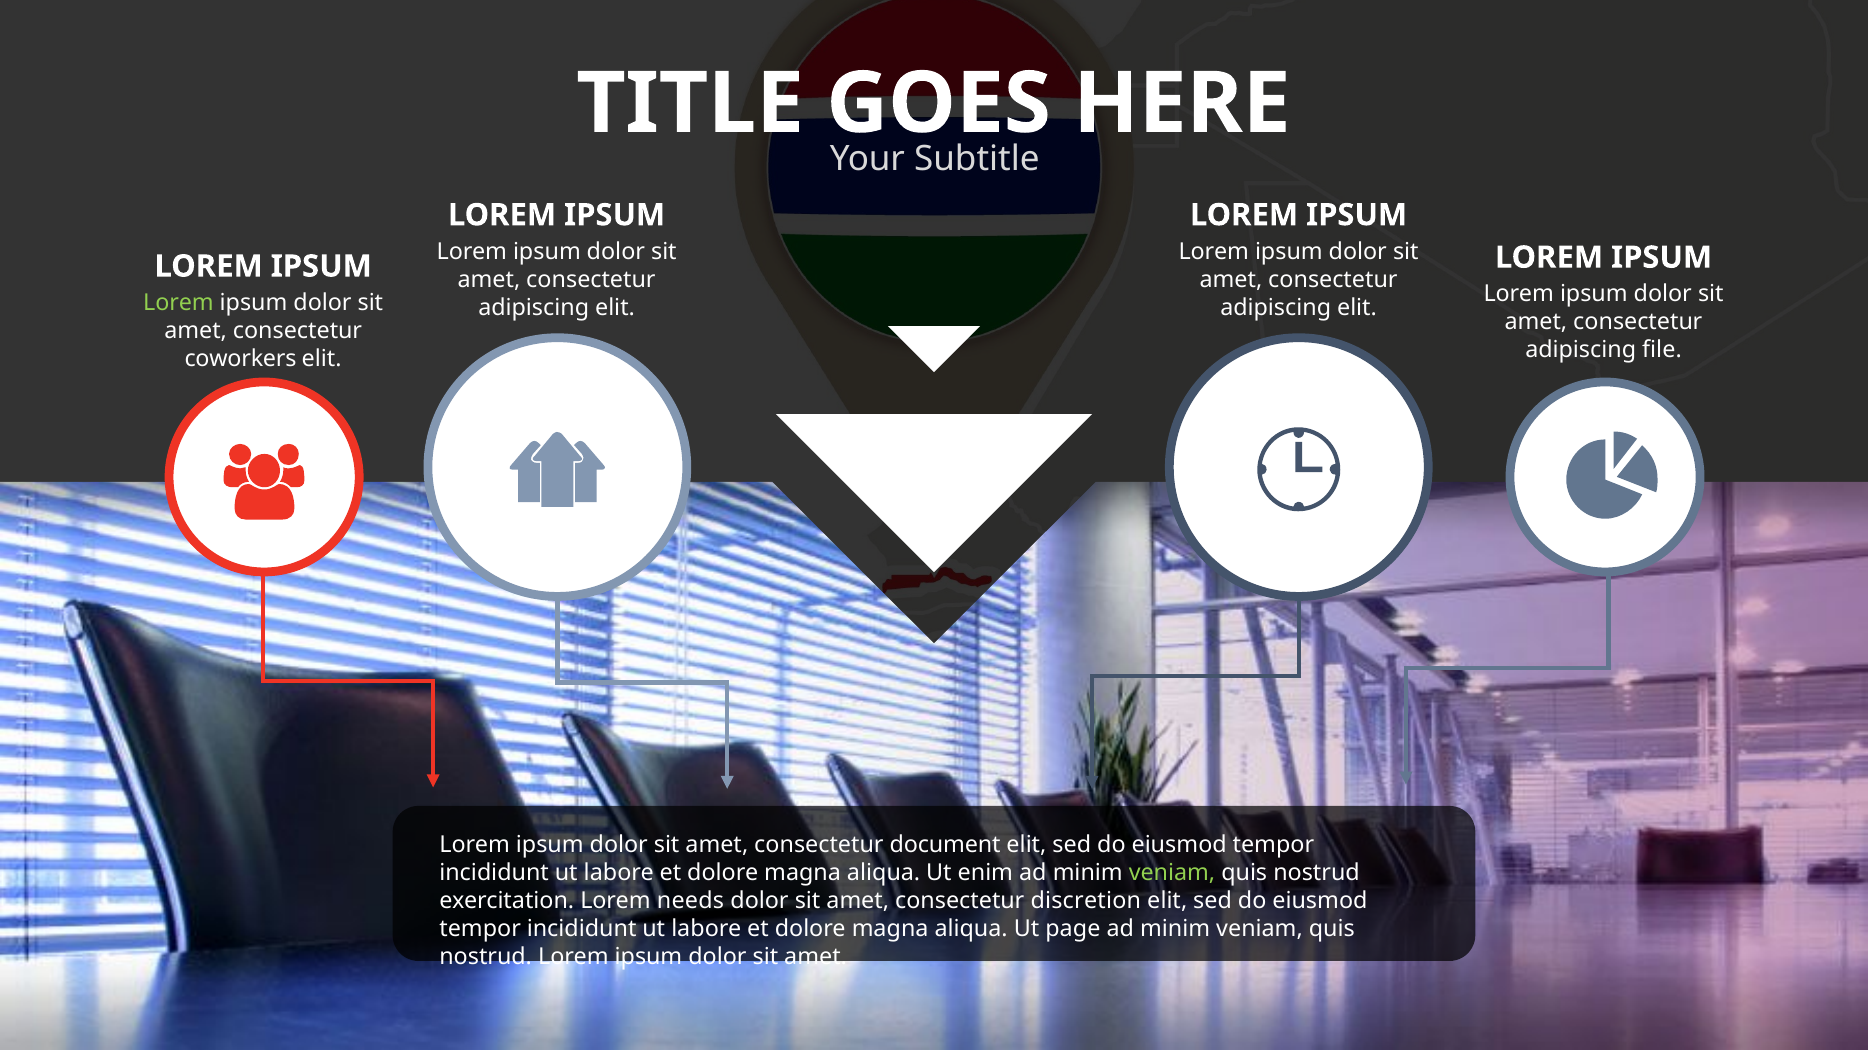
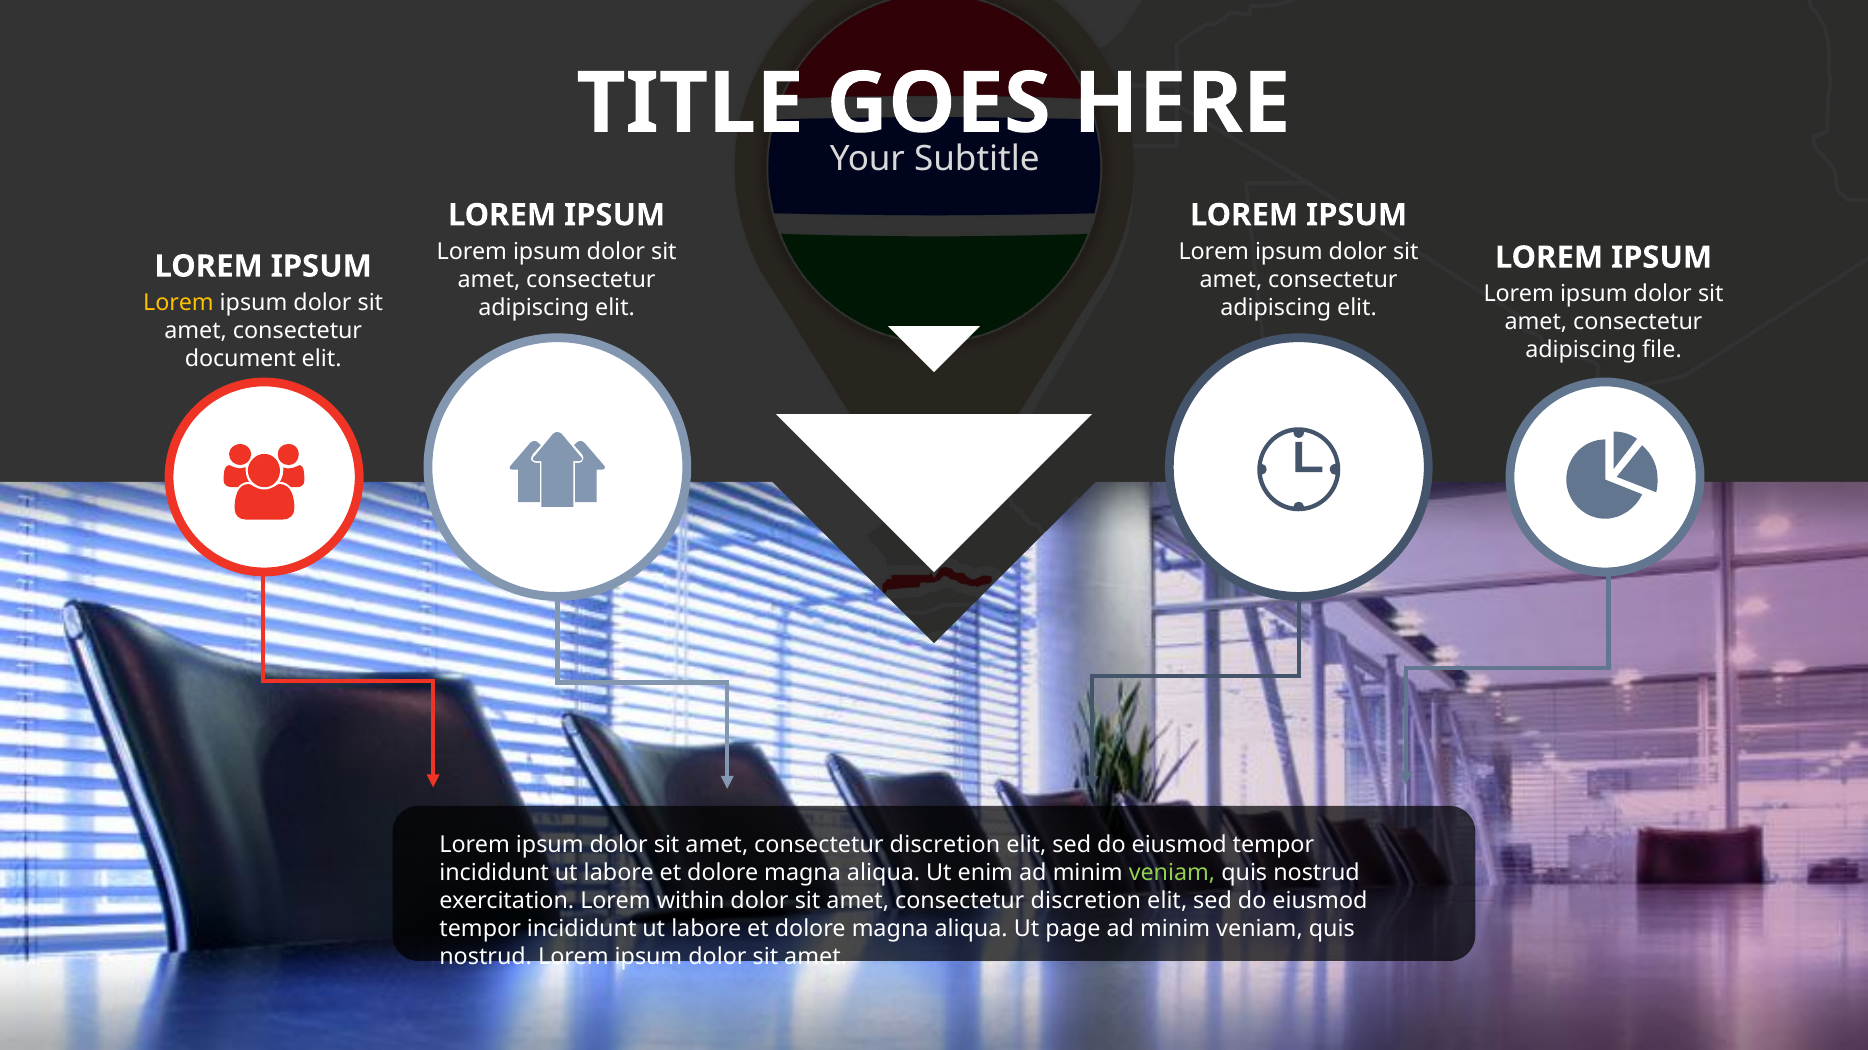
Lorem colour: light green -> yellow (178, 303)
coworkers: coworkers -> document (240, 359)
document: document -> discretion (945, 845)
needs: needs -> within (691, 901)
